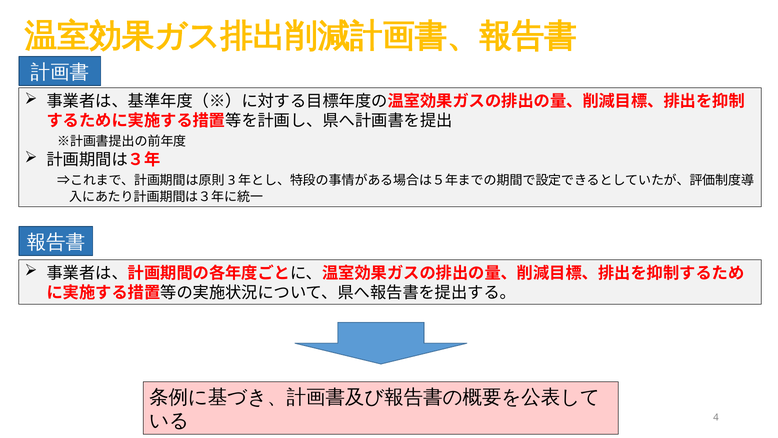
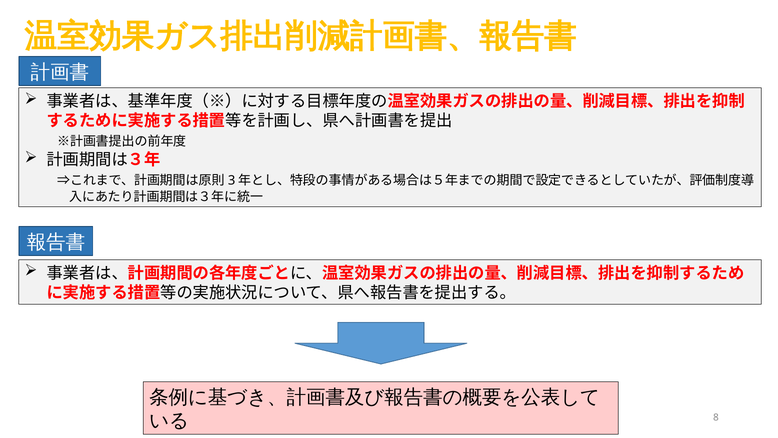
4: 4 -> 8 (716, 417)
